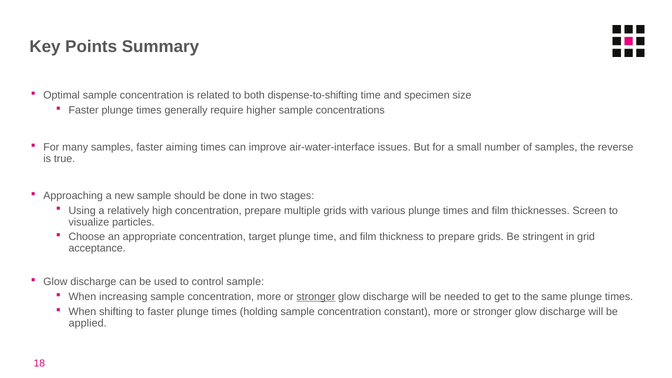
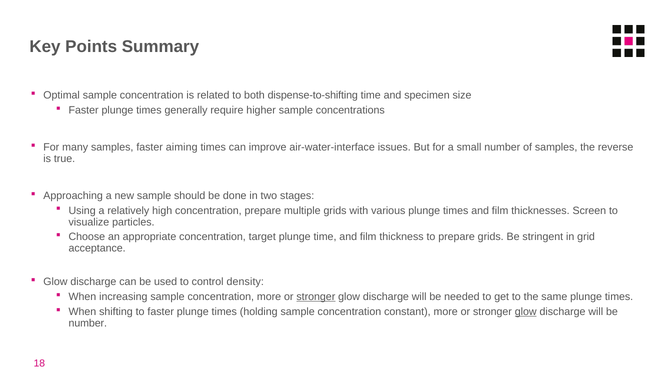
control sample: sample -> density (245, 282)
glow underline: none -> present (526, 312)
applied: applied -> number (88, 323)
